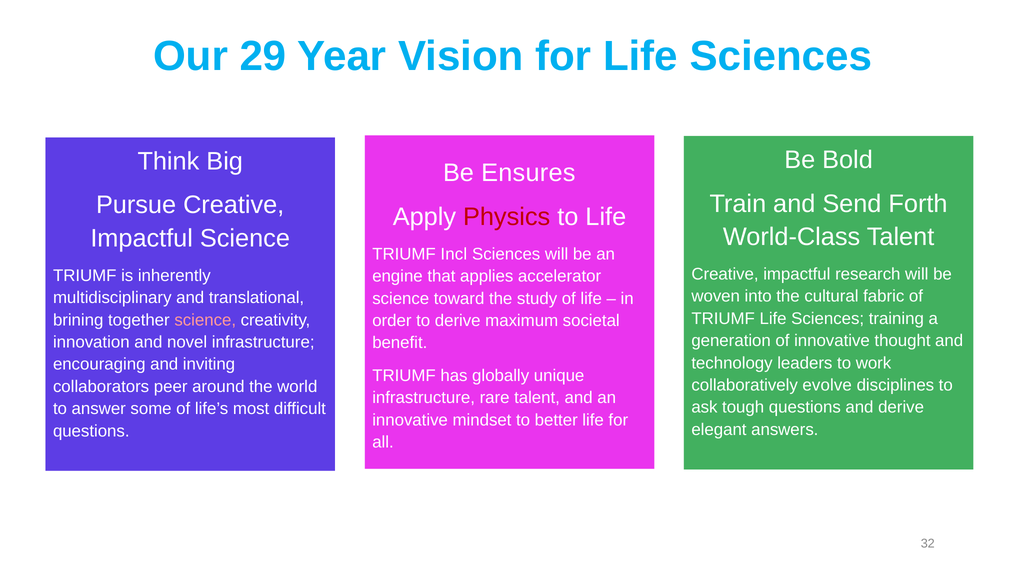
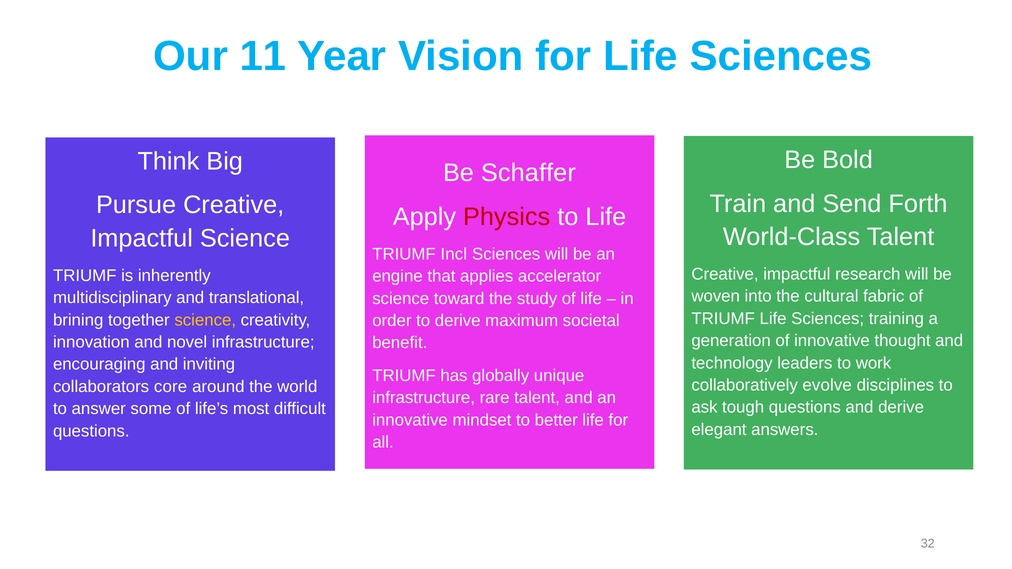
29: 29 -> 11 (263, 57)
Ensures: Ensures -> Schaffer (528, 173)
science colour: pink -> yellow (205, 320)
peer: peer -> core (171, 387)
